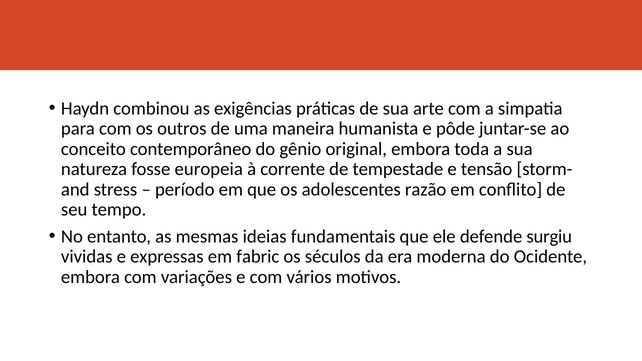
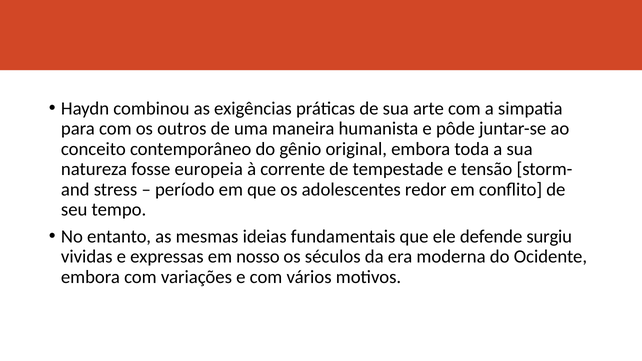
razão: razão -> redor (426, 189)
fabric: fabric -> nosso (258, 257)
